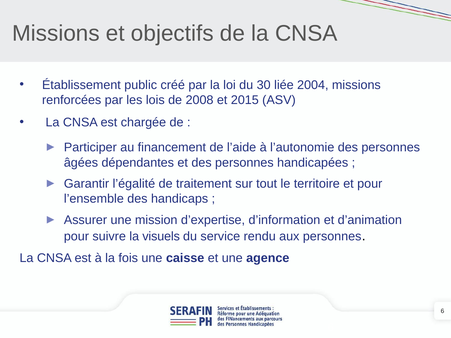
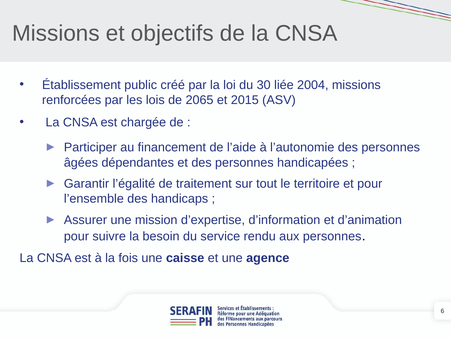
2008: 2008 -> 2065 (200, 100)
visuels: visuels -> besoin (161, 237)
